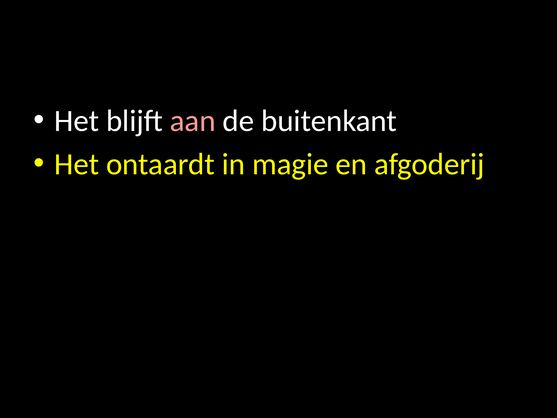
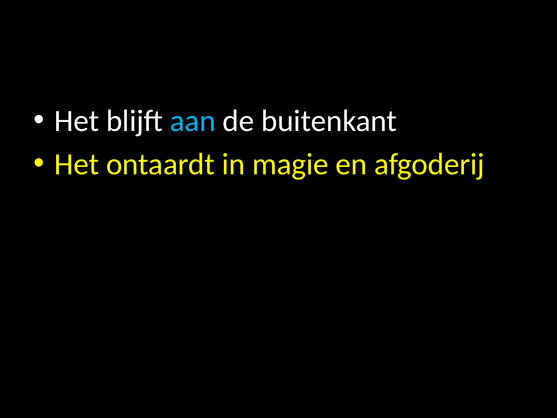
aan colour: pink -> light blue (193, 121)
